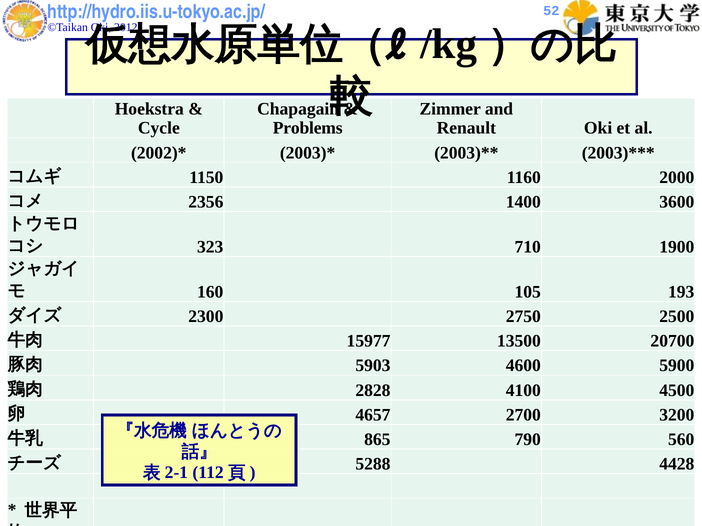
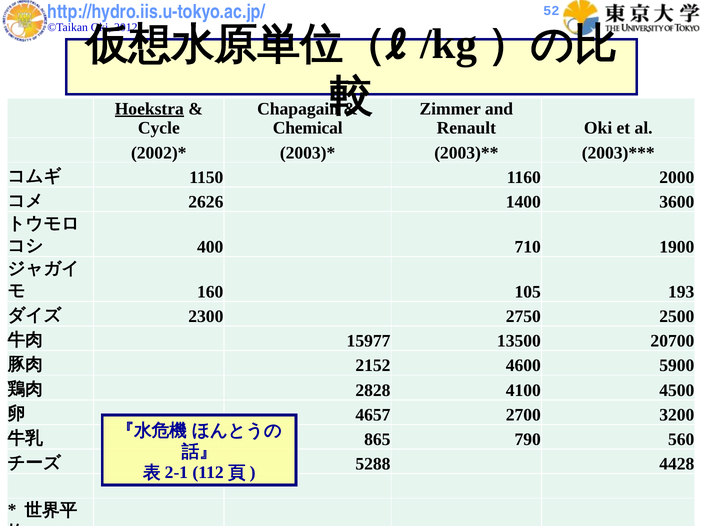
Hoekstra underline: none -> present (149, 109)
Problems: Problems -> Chemical (308, 128)
2356: 2356 -> 2626 (206, 202)
323: 323 -> 400 (210, 247)
5903: 5903 -> 2152 (373, 366)
